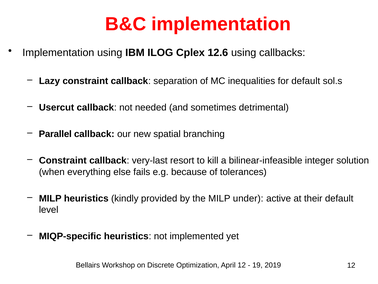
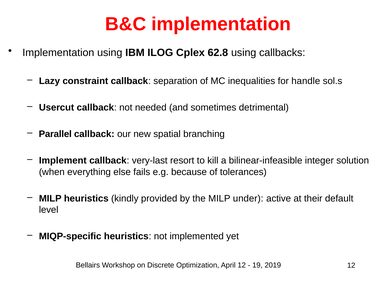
12.6: 12.6 -> 62.8 (218, 52)
for default: default -> handle (306, 81)
Constraint: Constraint -> Implement (63, 160)
